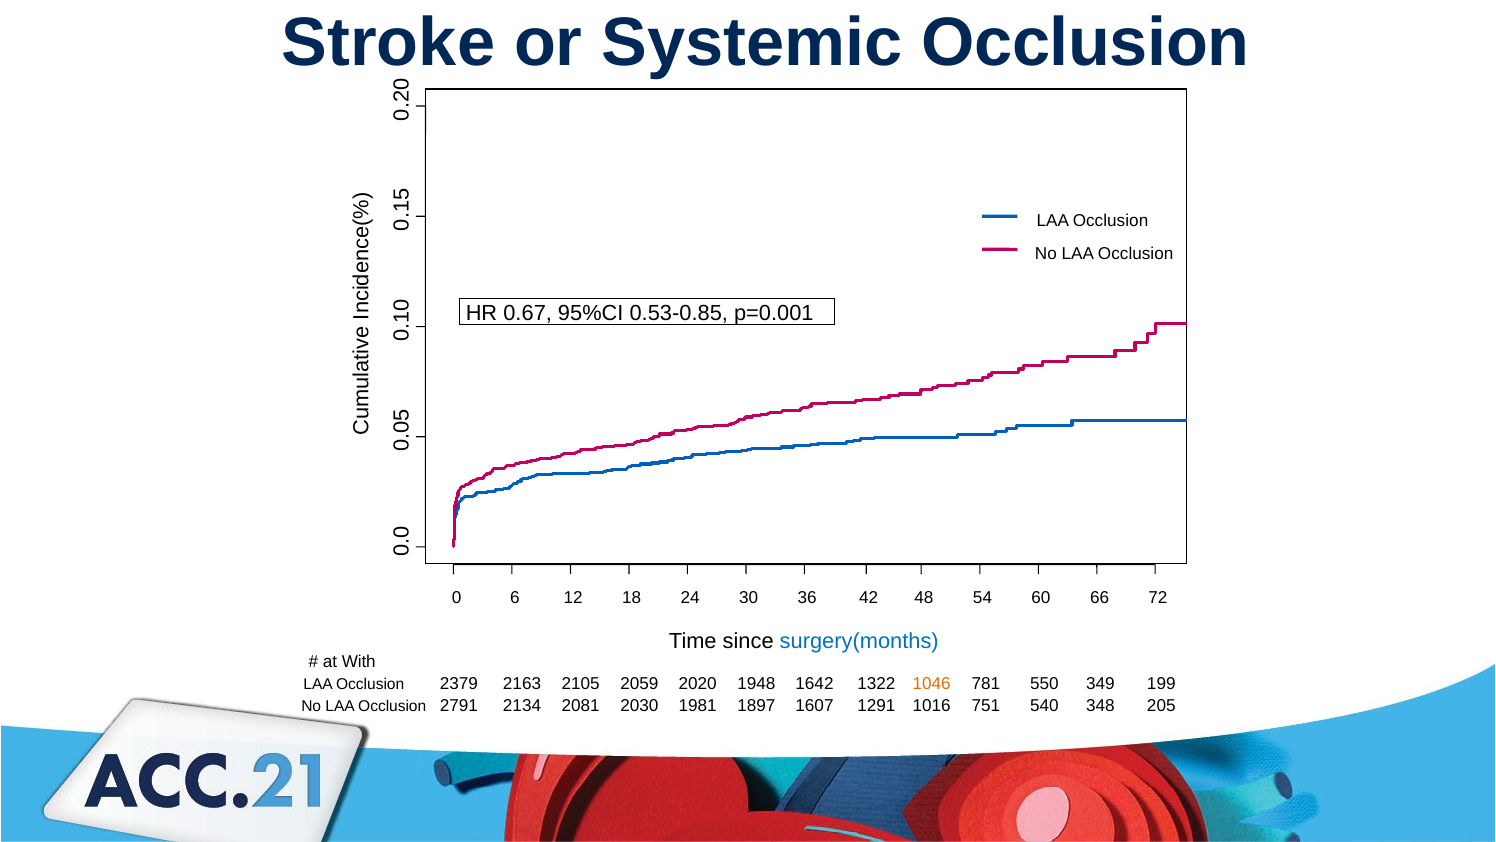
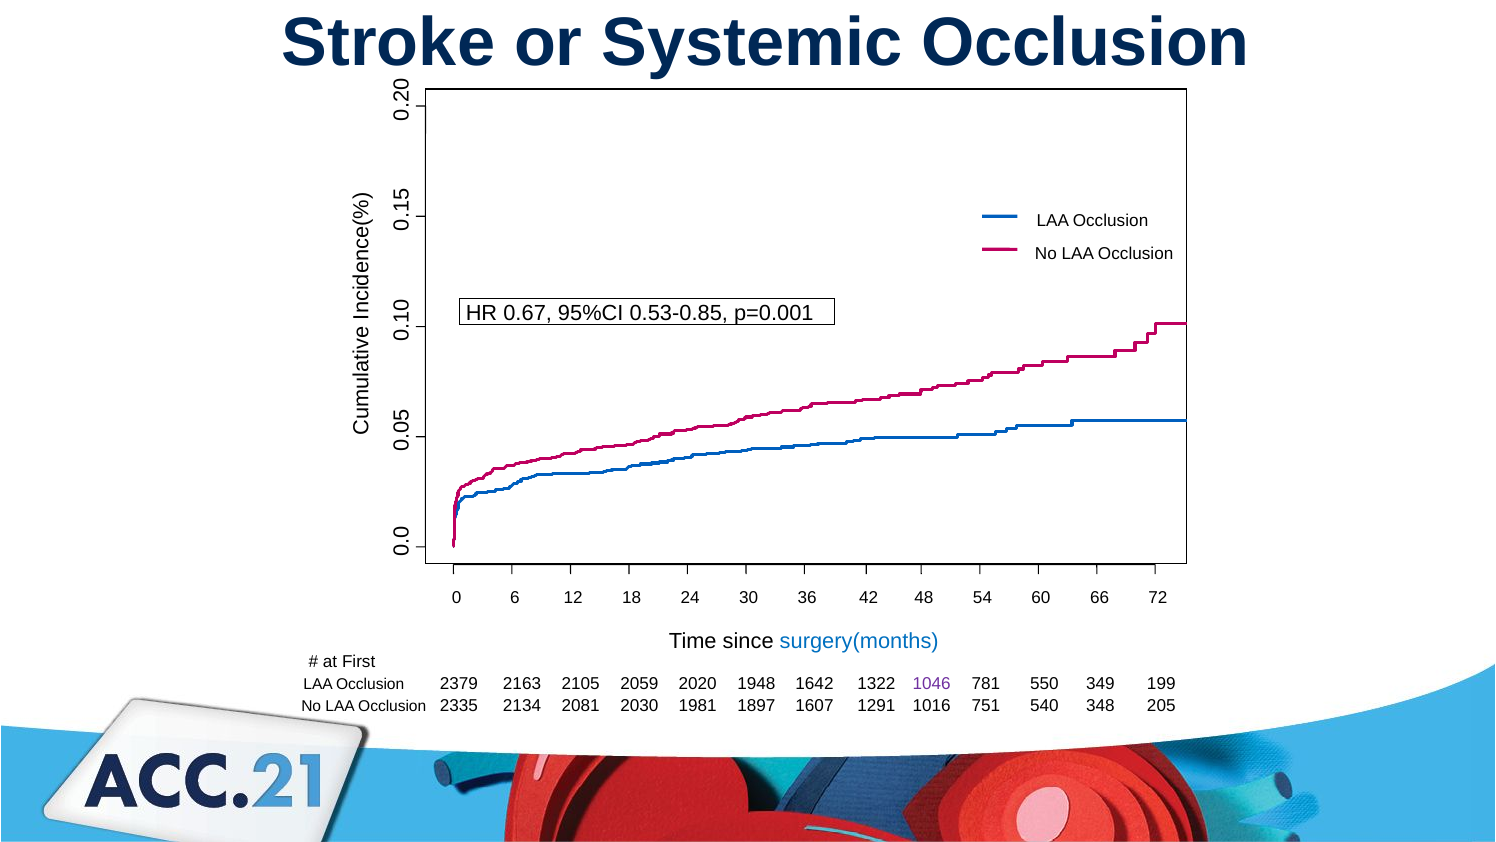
With: With -> First (359, 662)
1046 colour: orange -> purple (932, 684)
2791: 2791 -> 2335 (459, 706)
